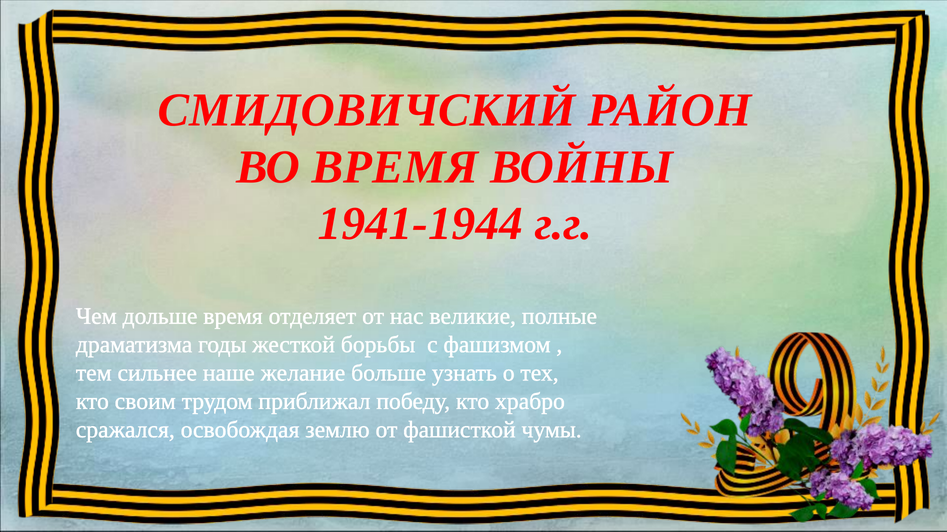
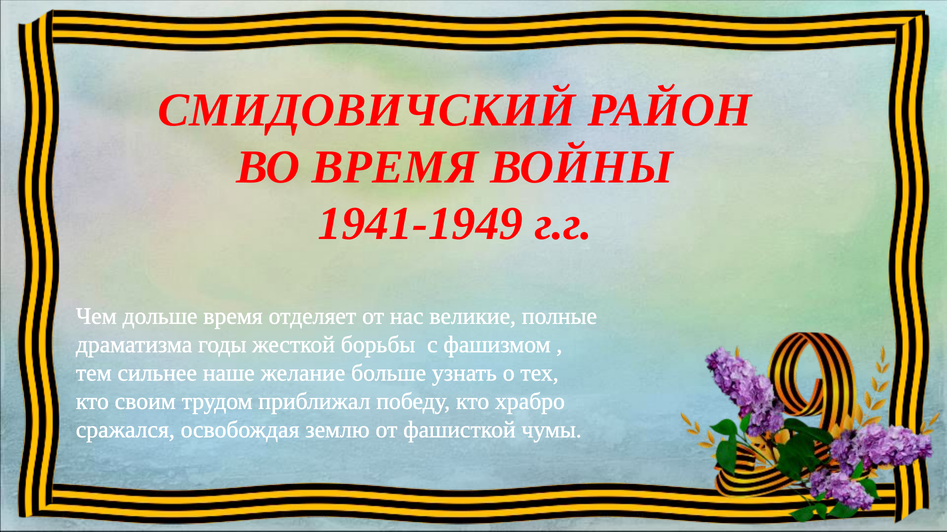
1941-1944: 1941-1944 -> 1941-1949 (420, 224)
